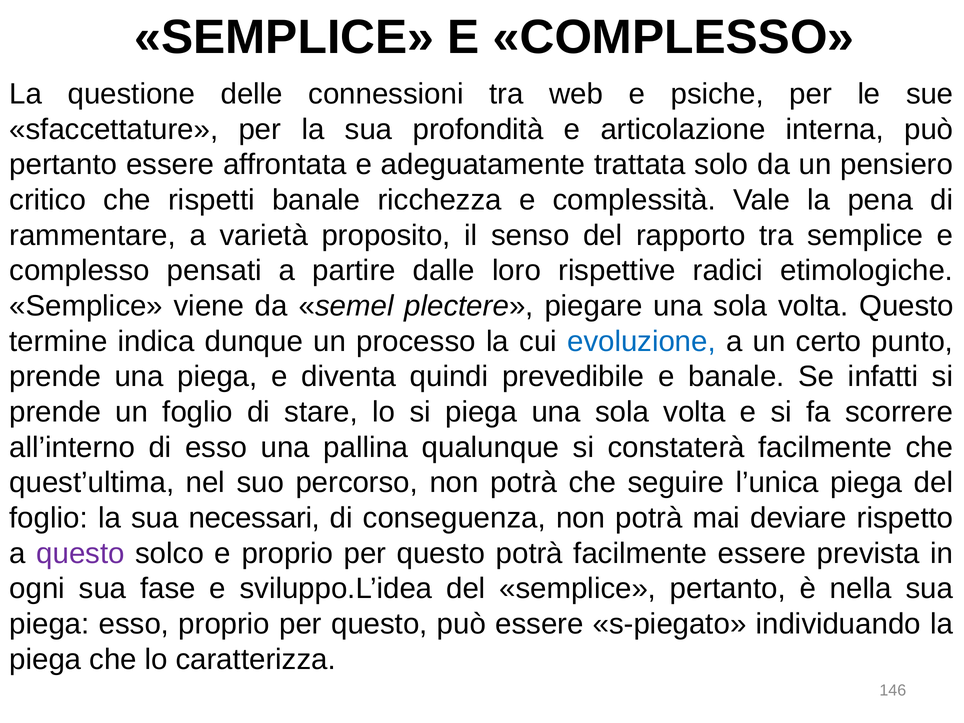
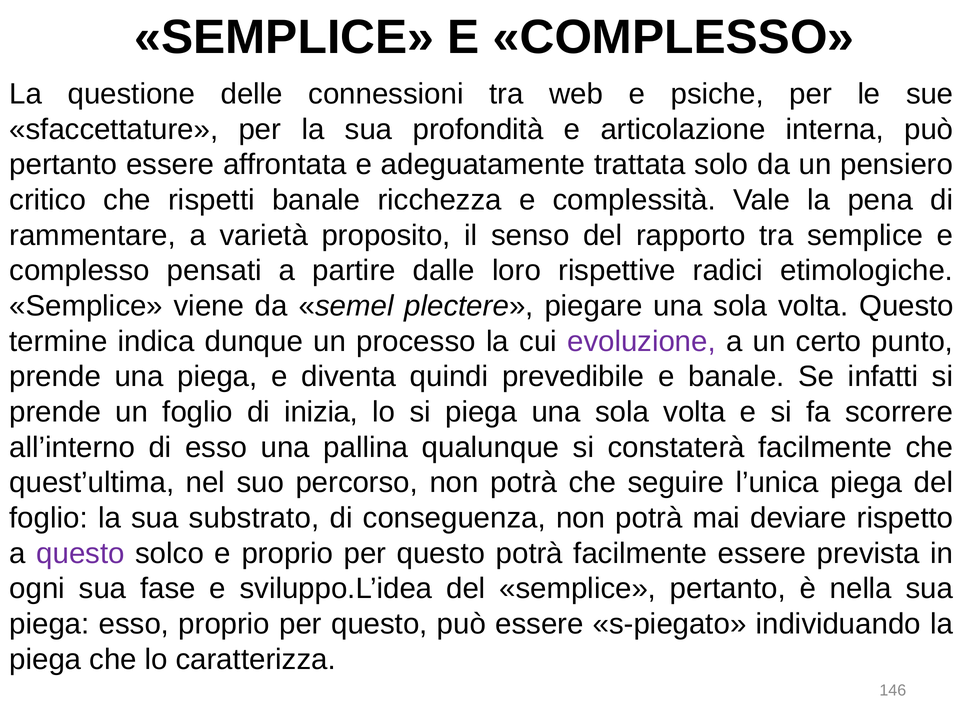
evoluzione colour: blue -> purple (642, 341)
stare: stare -> inizia (321, 412)
necessari: necessari -> substrato (254, 518)
